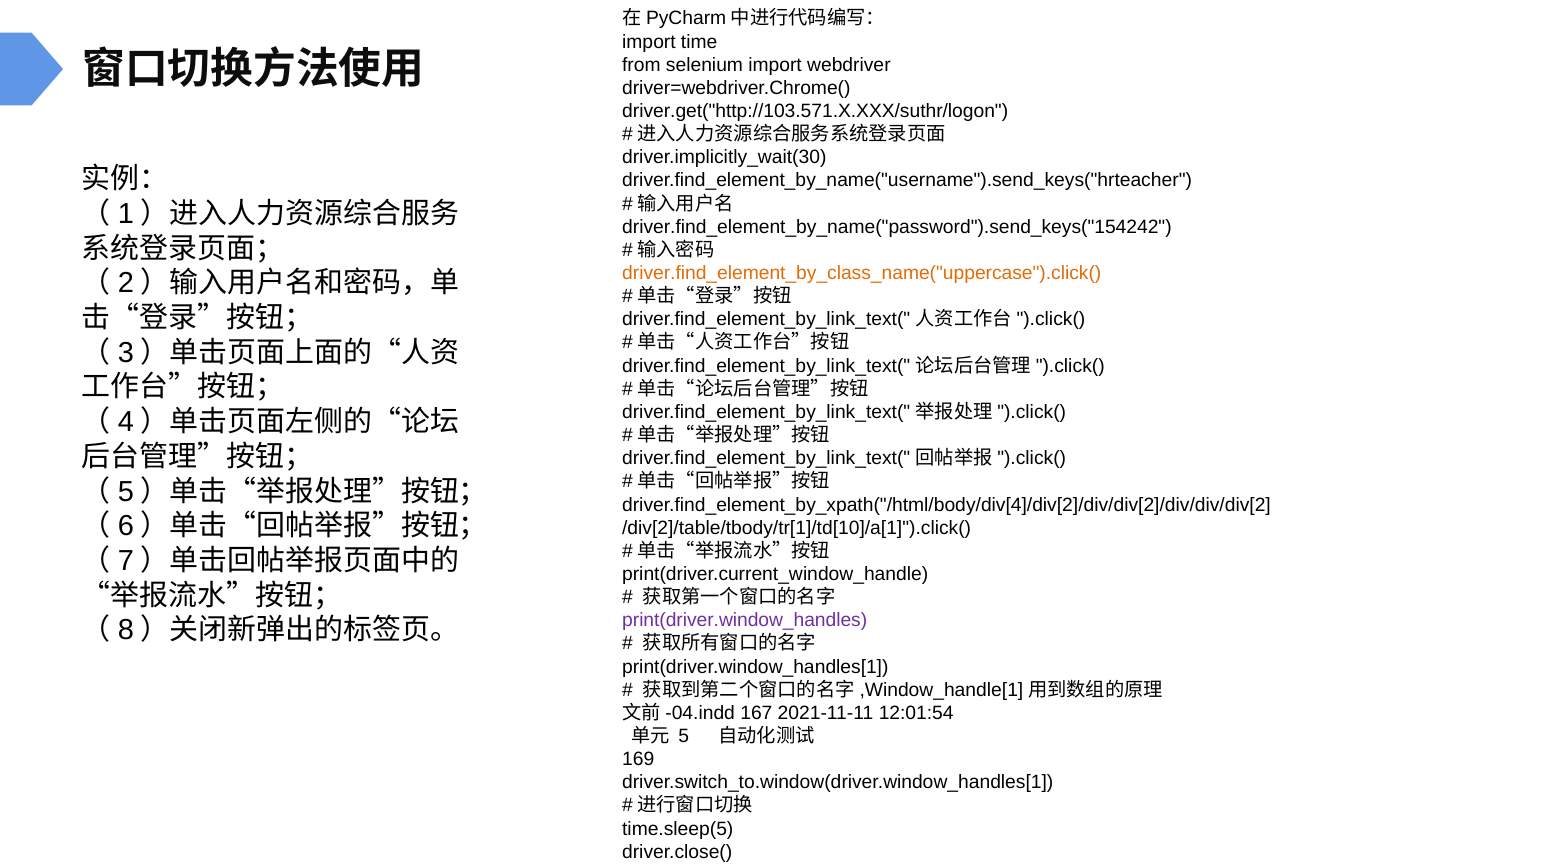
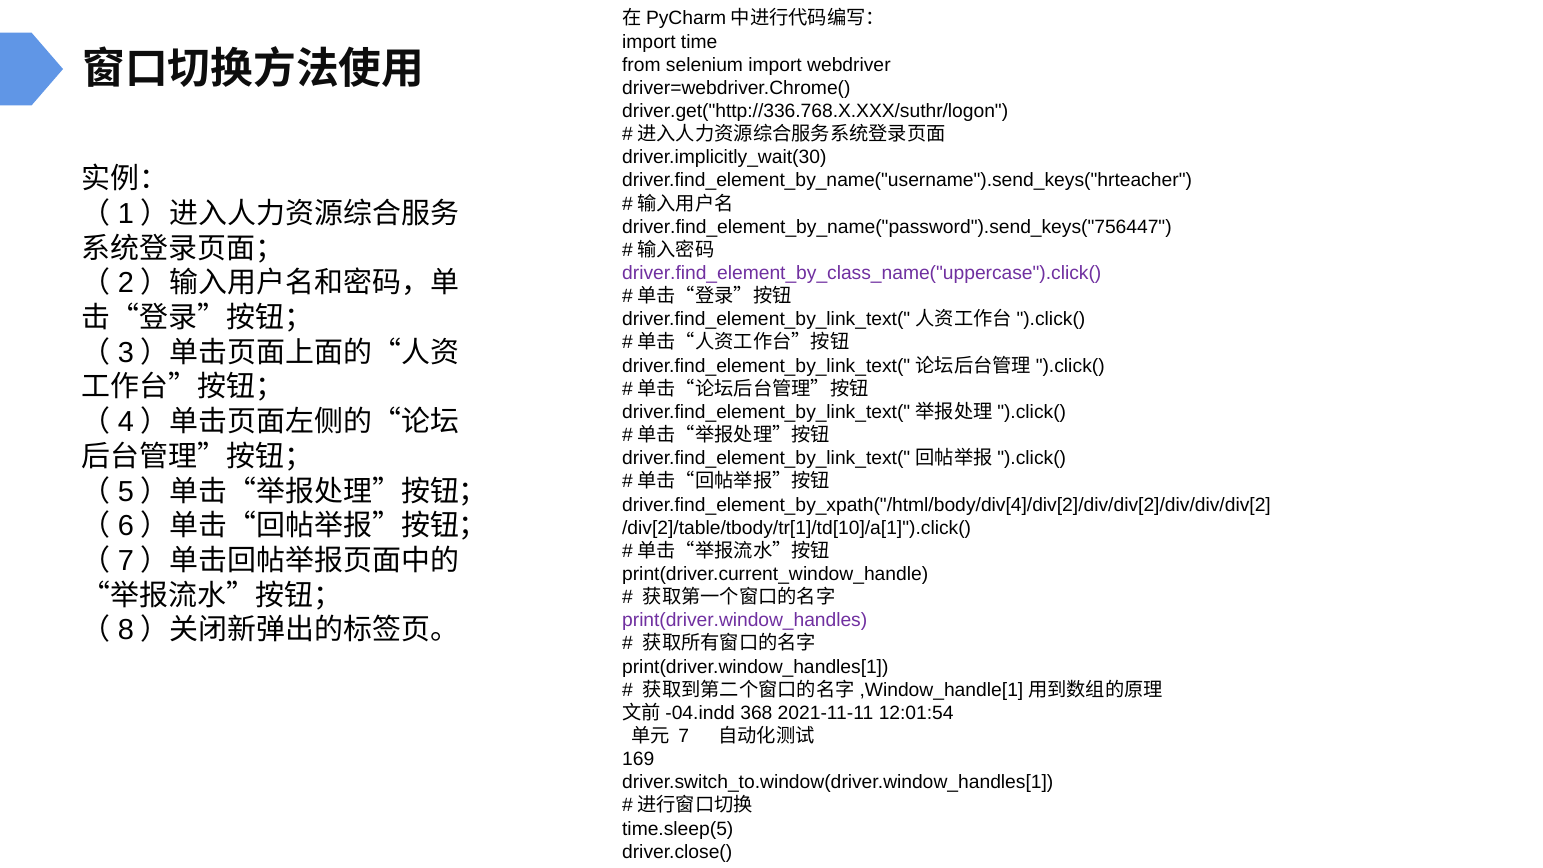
driver.get("http://103.571.X.XXX/suthr/logon: driver.get("http://103.571.X.XXX/suthr/logon -> driver.get("http://336.768.X.XXX/suthr/logon (815, 111)
driver.find_element_by_name("password").send_keys("154242: driver.find_element_by_name("password").send_keys("154242 -> driver.find_element_by_name("password").send_keys("756447 (897, 227)
driver.find_element_by_class_name("uppercase").click( colour: orange -> purple (862, 273)
167: 167 -> 368 (756, 713)
5: 5 -> 7 (684, 736)
